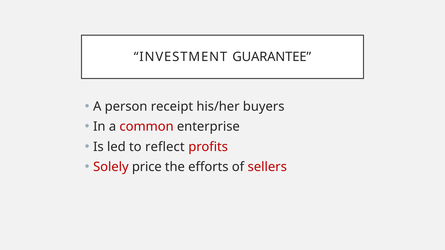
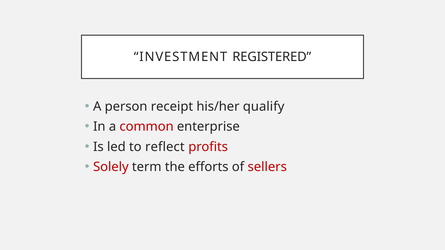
GUARANTEE: GUARANTEE -> REGISTERED (272, 57)
buyers: buyers -> qualify (264, 107)
price: price -> term (147, 167)
